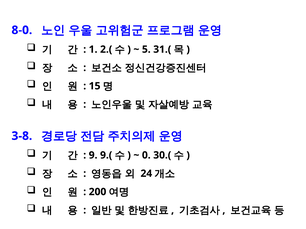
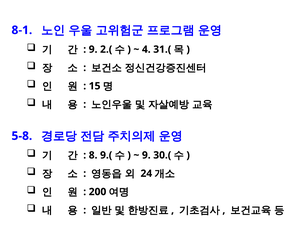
8-0: 8-0 -> 8-1 (22, 30)
1: 1 -> 9 (93, 49)
5: 5 -> 4 (146, 49)
3-8: 3-8 -> 5-8 (22, 136)
9: 9 -> 8 (93, 155)
0: 0 -> 9 (146, 155)
